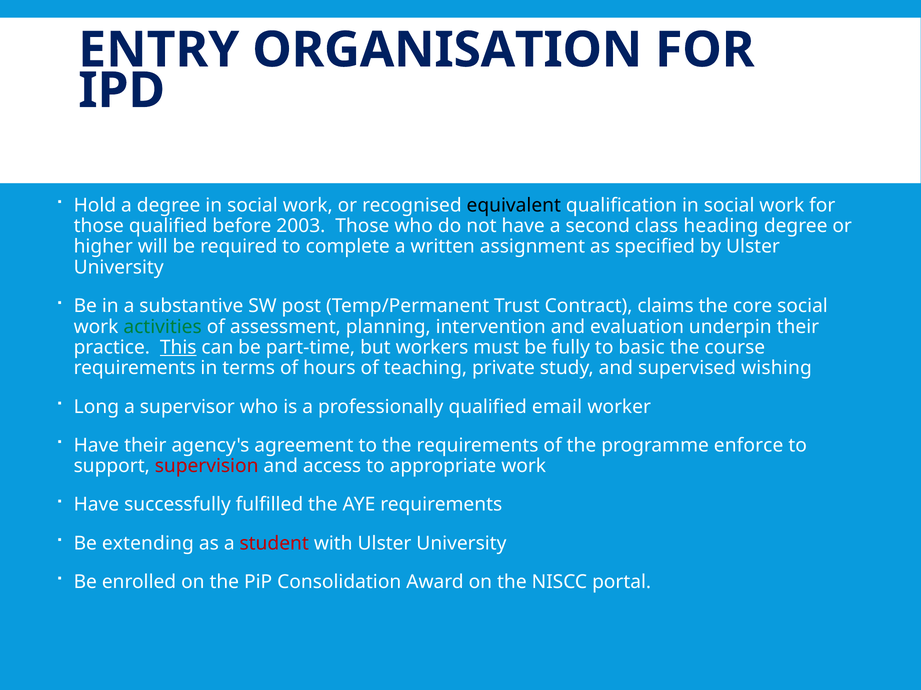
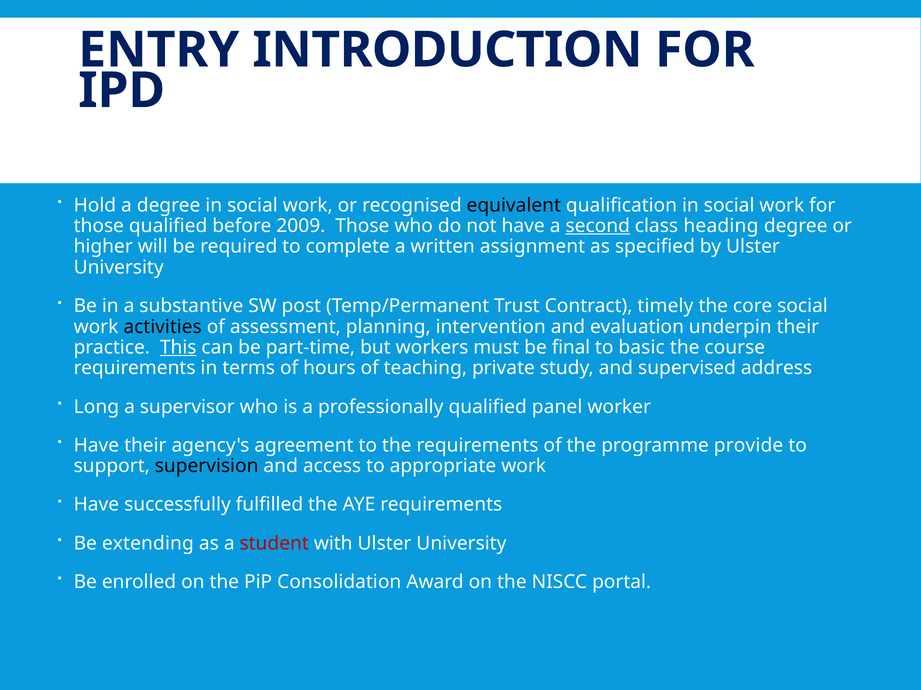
ORGANISATION: ORGANISATION -> INTRODUCTION (447, 50)
2003: 2003 -> 2009 (301, 226)
second underline: none -> present (598, 226)
claims: claims -> timely (665, 306)
activities colour: green -> black (163, 327)
fully: fully -> final (571, 348)
wishing: wishing -> address (777, 369)
email: email -> panel (557, 407)
enforce: enforce -> provide (749, 446)
supervision colour: red -> black (207, 467)
